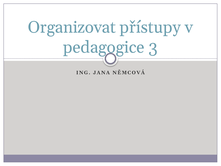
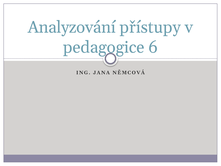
Organizovat: Organizovat -> Analyzování (72, 27)
3: 3 -> 6 (153, 47)
